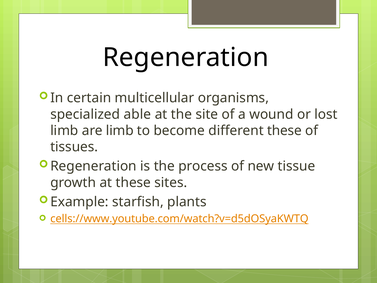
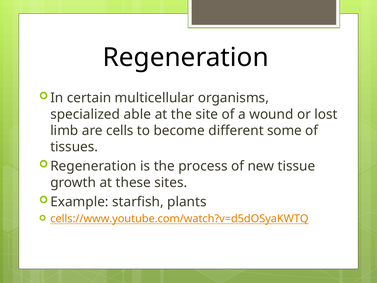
are limb: limb -> cells (120, 130)
different these: these -> some (284, 130)
